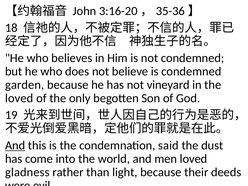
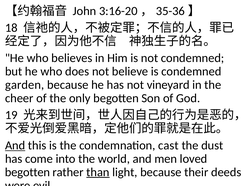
loved: loved -> cheer (19, 98)
said: said -> cast (168, 145)
gladness: gladness -> begotten (27, 172)
than underline: none -> present (98, 172)
